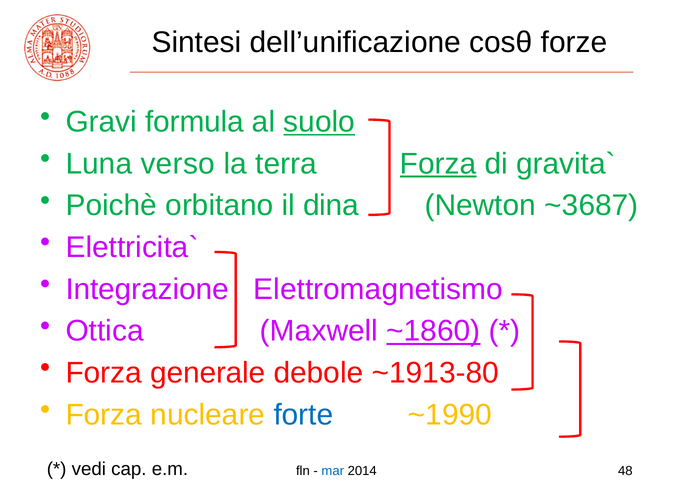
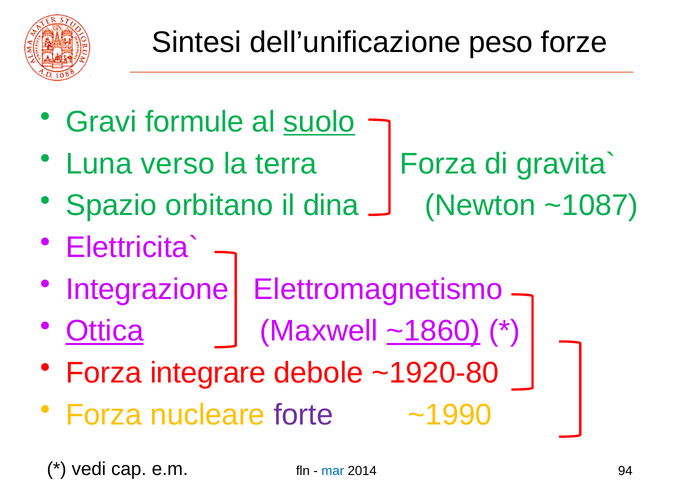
cosθ: cosθ -> peso (501, 42)
formula: formula -> formule (195, 122)
Forza underline: present -> none (438, 164)
Poichè: Poichè -> Spazio (111, 206)
~3687: ~3687 -> ~1087 (591, 206)
Ottica underline: none -> present (105, 332)
generale: generale -> integrare (208, 373)
~1913-80: ~1913-80 -> ~1920-80 (435, 373)
forte colour: blue -> purple (303, 415)
48: 48 -> 94 (625, 472)
